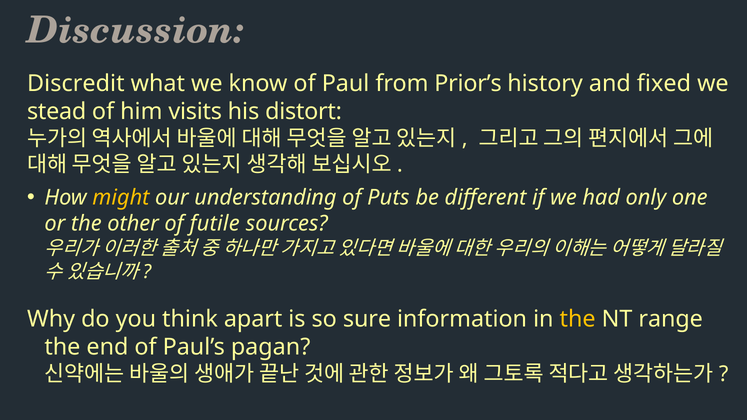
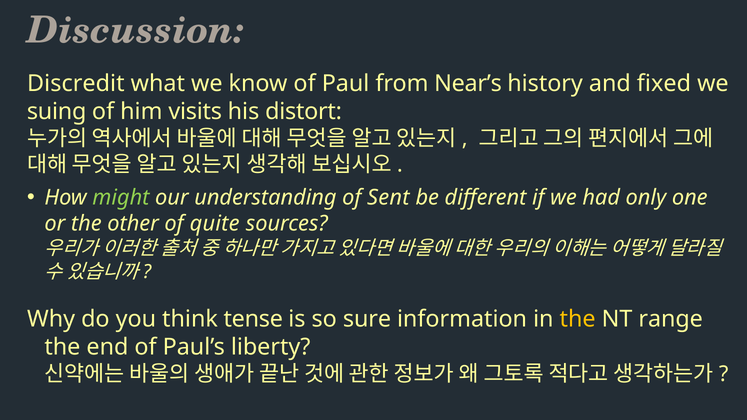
Prior’s: Prior’s -> Near’s (468, 83)
stead: stead -> suing (57, 111)
might colour: yellow -> light green (121, 198)
Puts: Puts -> Sent (388, 198)
futile: futile -> quite (215, 224)
apart: apart -> tense (253, 319)
pagan: pagan -> liberty (271, 347)
